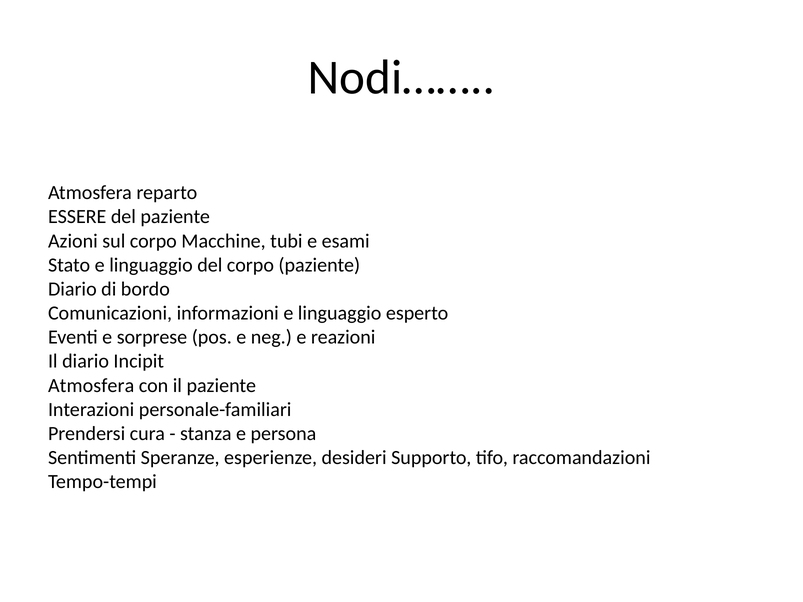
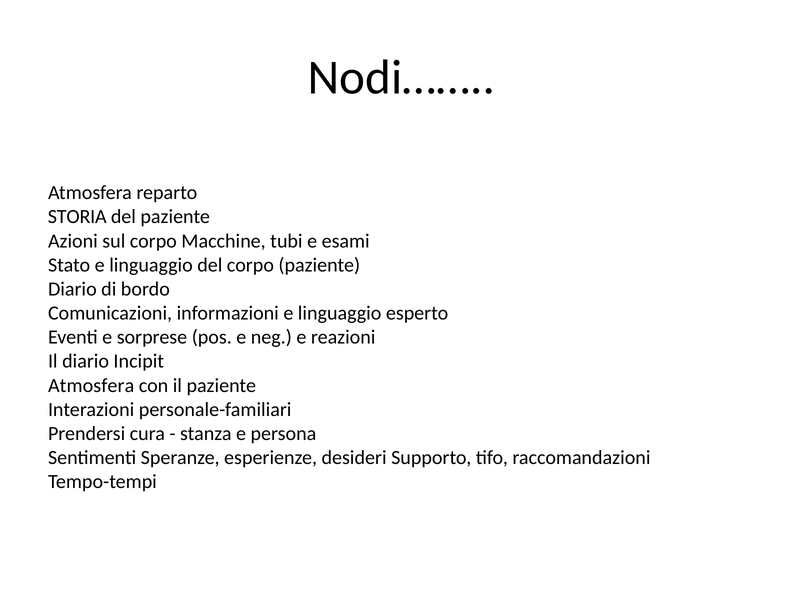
ESSERE: ESSERE -> STORIA (77, 217)
